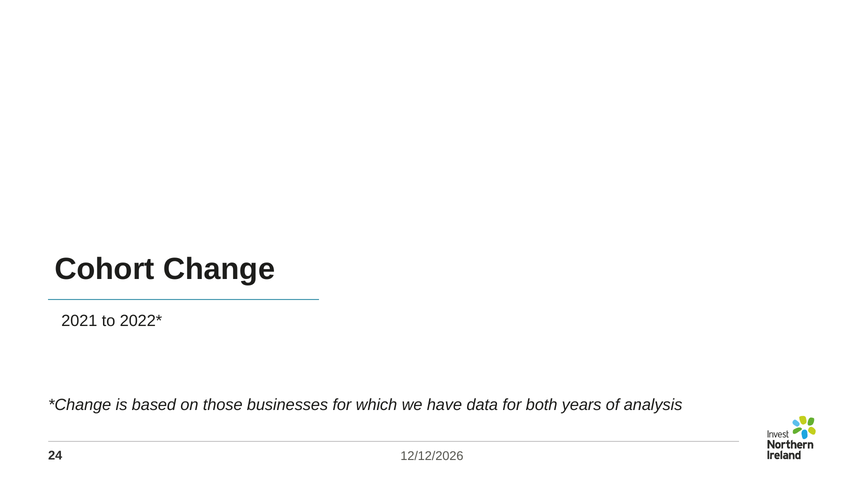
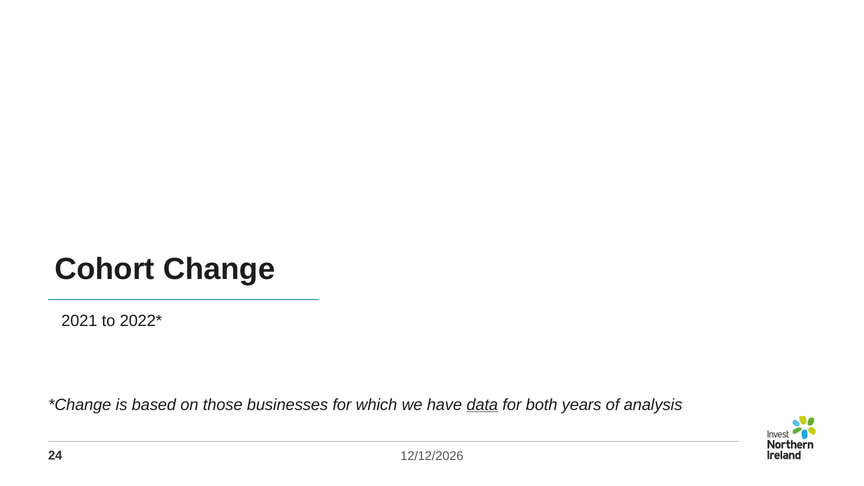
data underline: none -> present (482, 405)
